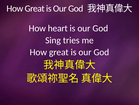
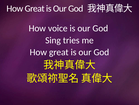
heart: heart -> voice (58, 28)
